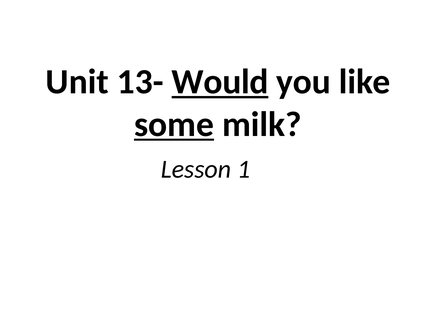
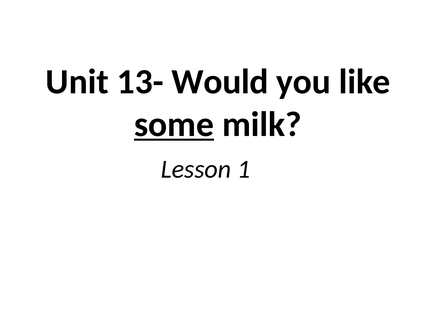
Would underline: present -> none (220, 82)
